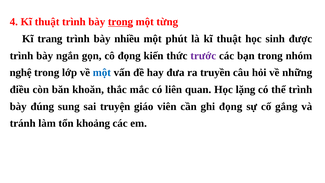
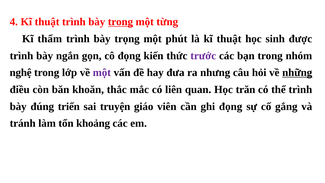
trang: trang -> thẩm (50, 39)
nhiều: nhiều -> trọng (127, 39)
một colour: blue -> purple (102, 73)
truyền: truyền -> nhưng (215, 73)
những underline: none -> present (297, 73)
lặng: lặng -> trăn (246, 89)
sung: sung -> triển (69, 106)
